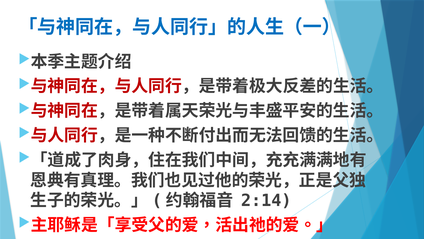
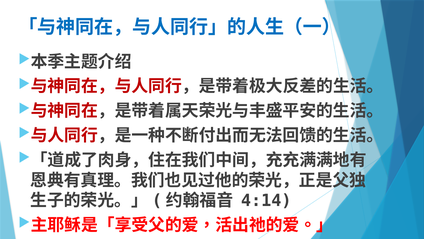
2:14: 2:14 -> 4:14 (266, 200)
